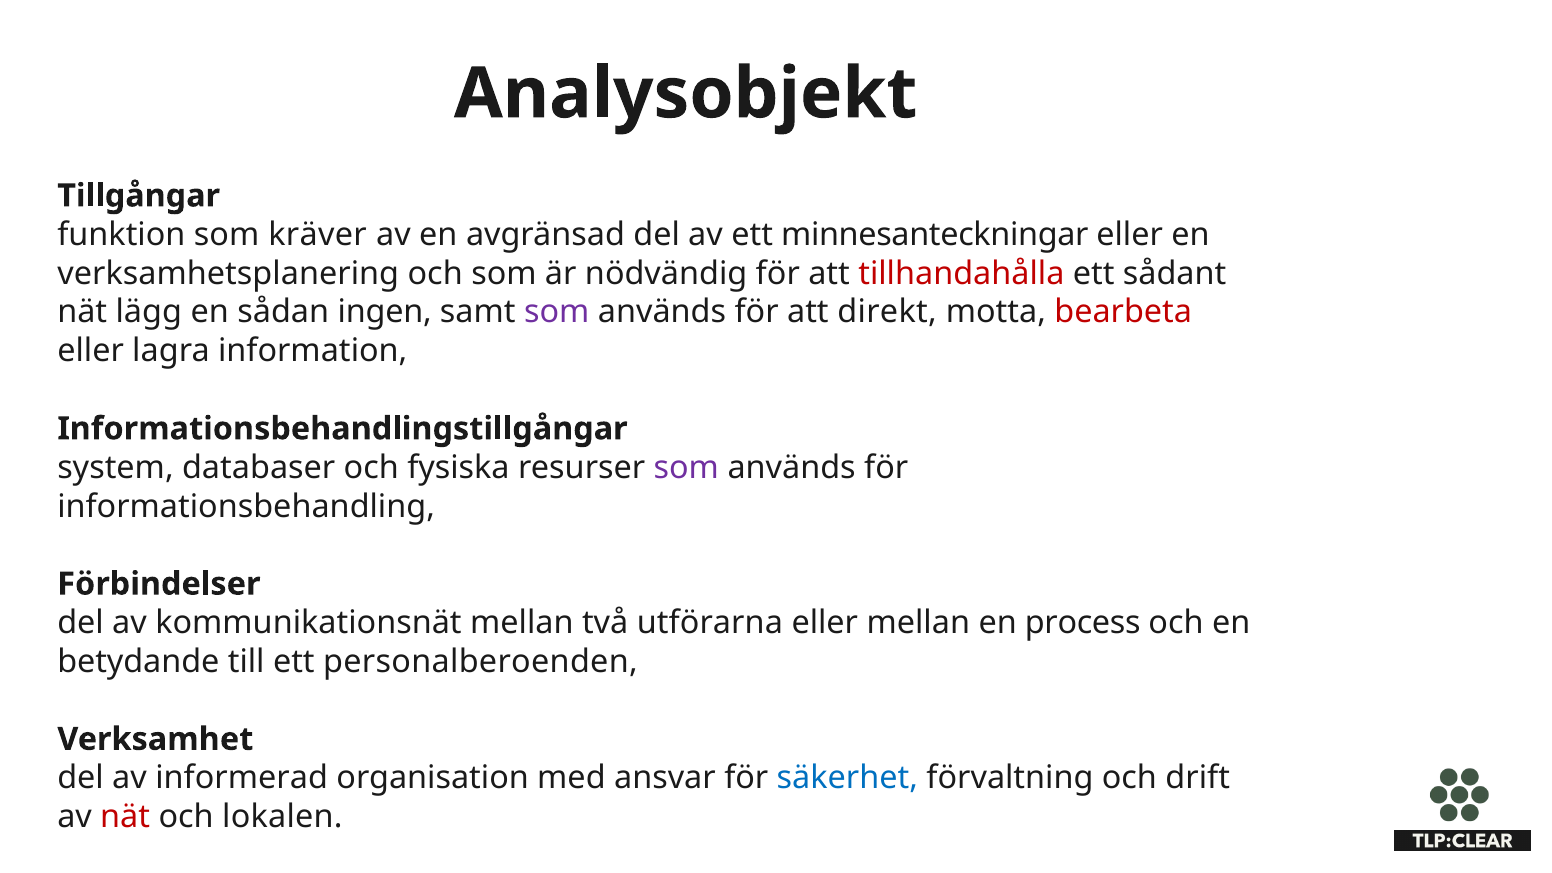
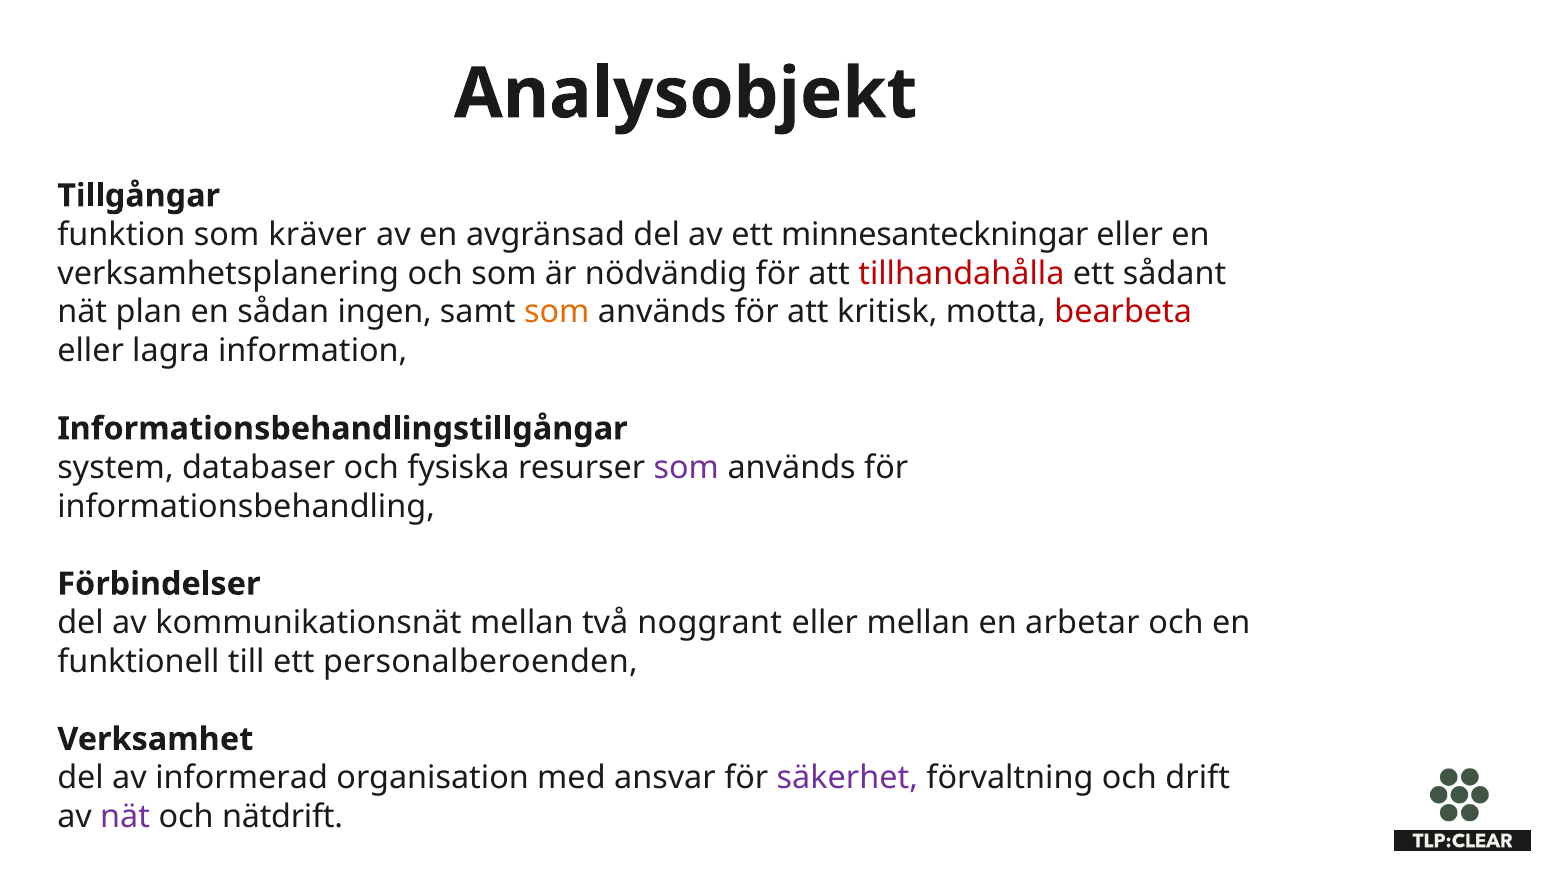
lägg: lägg -> plan (149, 312)
som colour: purple -> orange (557, 312)
direkt: direkt -> kritisk (887, 312)
utförarna: utförarna -> noggrant (710, 623)
process: process -> arbetar (1082, 623)
betydande: betydande -> funktionell (138, 662)
säkerhet colour: blue -> purple (847, 778)
nät colour: red -> purple (125, 817)
lokalen: lokalen -> nätdrift (283, 817)
